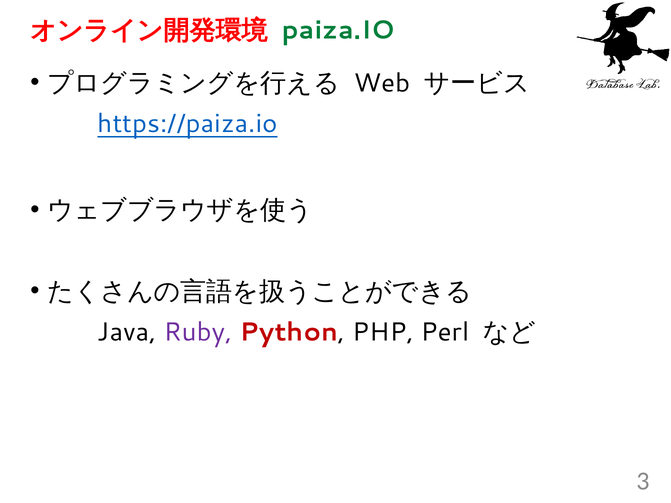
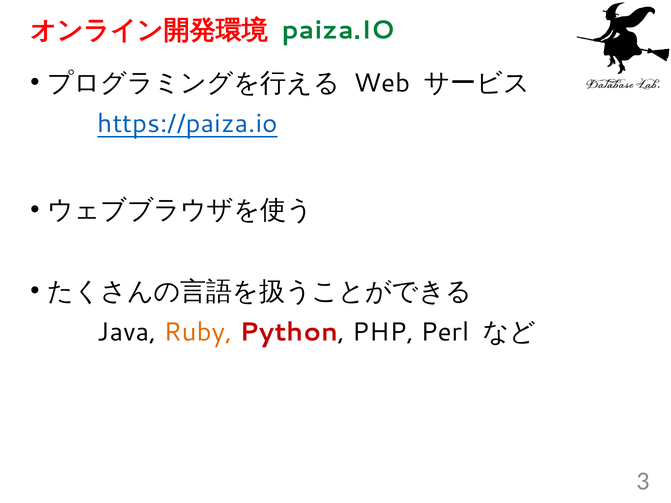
Ruby colour: purple -> orange (198, 332)
